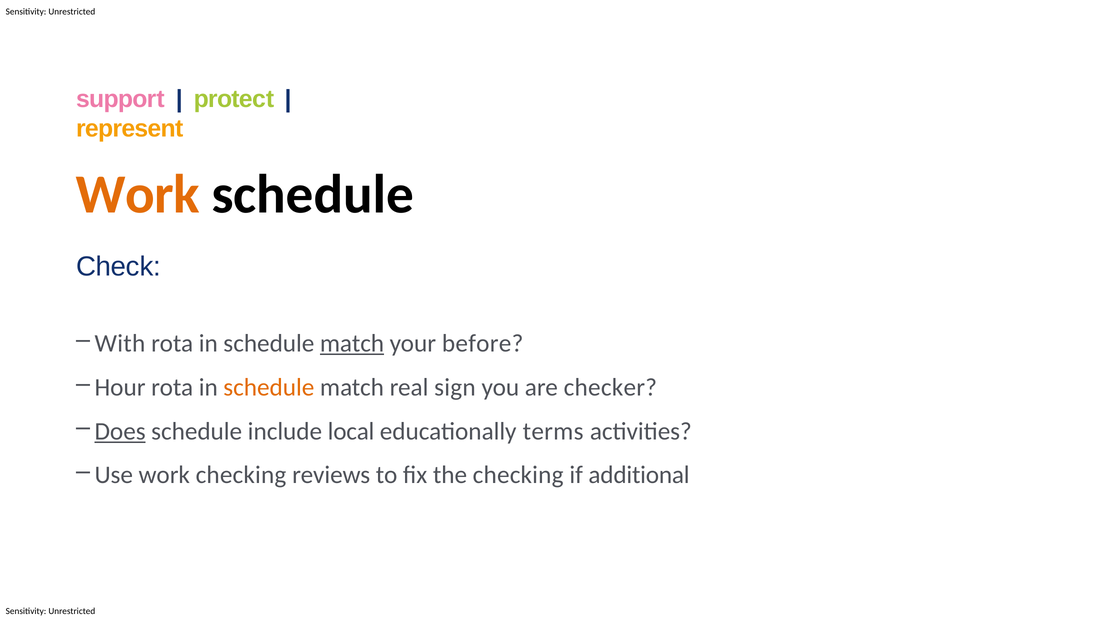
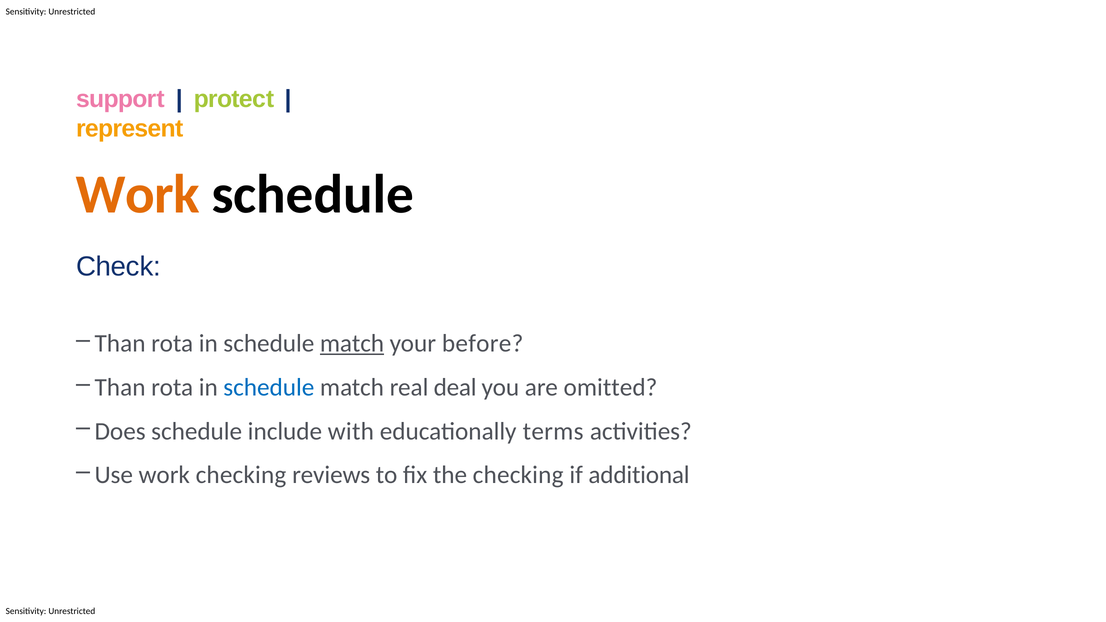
With: With -> Than (120, 344)
Hour: Hour -> Than (120, 388)
schedule colour: orange -> blue (269, 388)
sign: sign -> deal (455, 388)
checker: checker -> omitted (610, 388)
Does underline: present -> none (120, 431)
local: local -> with (351, 431)
